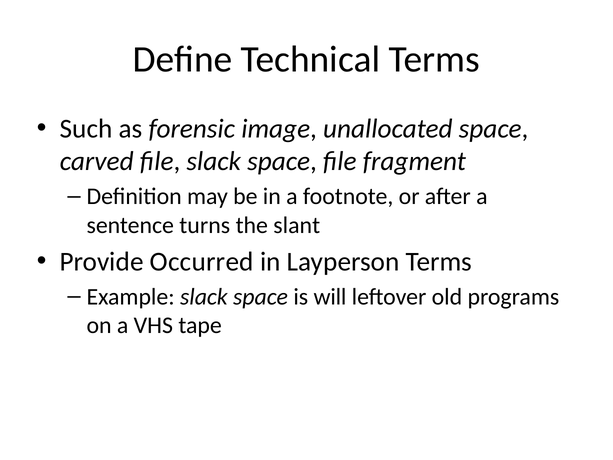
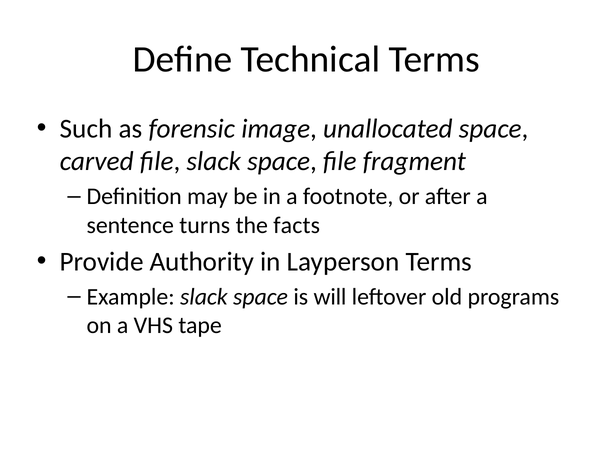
slant: slant -> facts (297, 225)
Occurred: Occurred -> Authority (202, 261)
